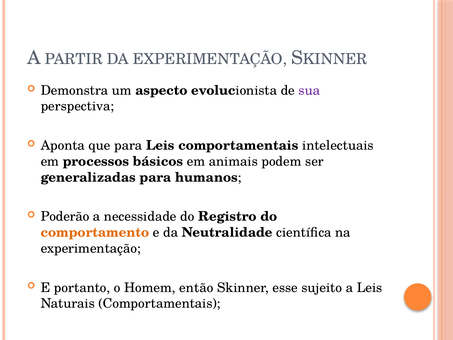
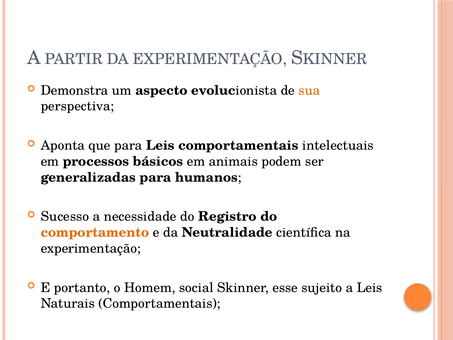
sua colour: purple -> orange (309, 90)
Poderão: Poderão -> Sucesso (65, 216)
então: então -> social (196, 287)
